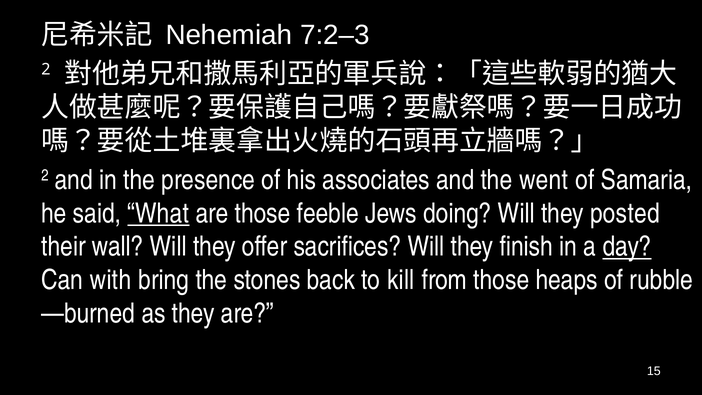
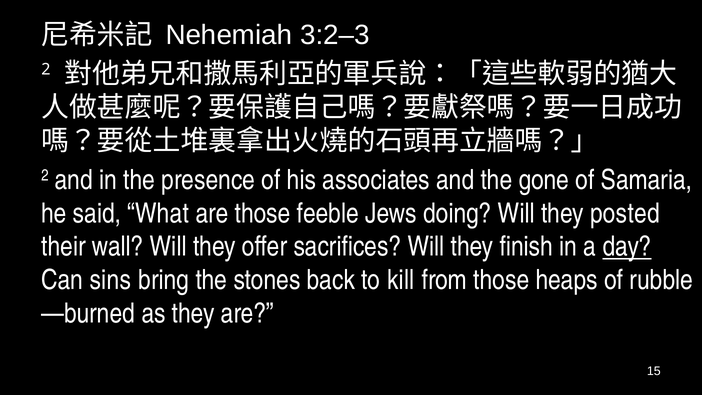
7:2–3: 7:2–3 -> 3:2–3 (335, 35)
went: went -> gone (544, 180)
What underline: present -> none (158, 213)
with: with -> sins (111, 280)
